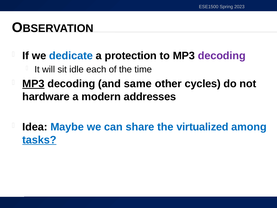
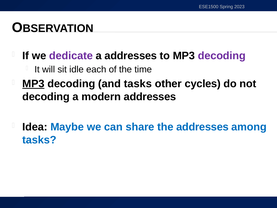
dedicate colour: blue -> purple (71, 56)
a protection: protection -> addresses (131, 56)
and same: same -> tasks (138, 84)
hardware: hardware -> decoding (46, 97)
the virtualized: virtualized -> addresses (202, 127)
tasks underline: present -> none (39, 140)
